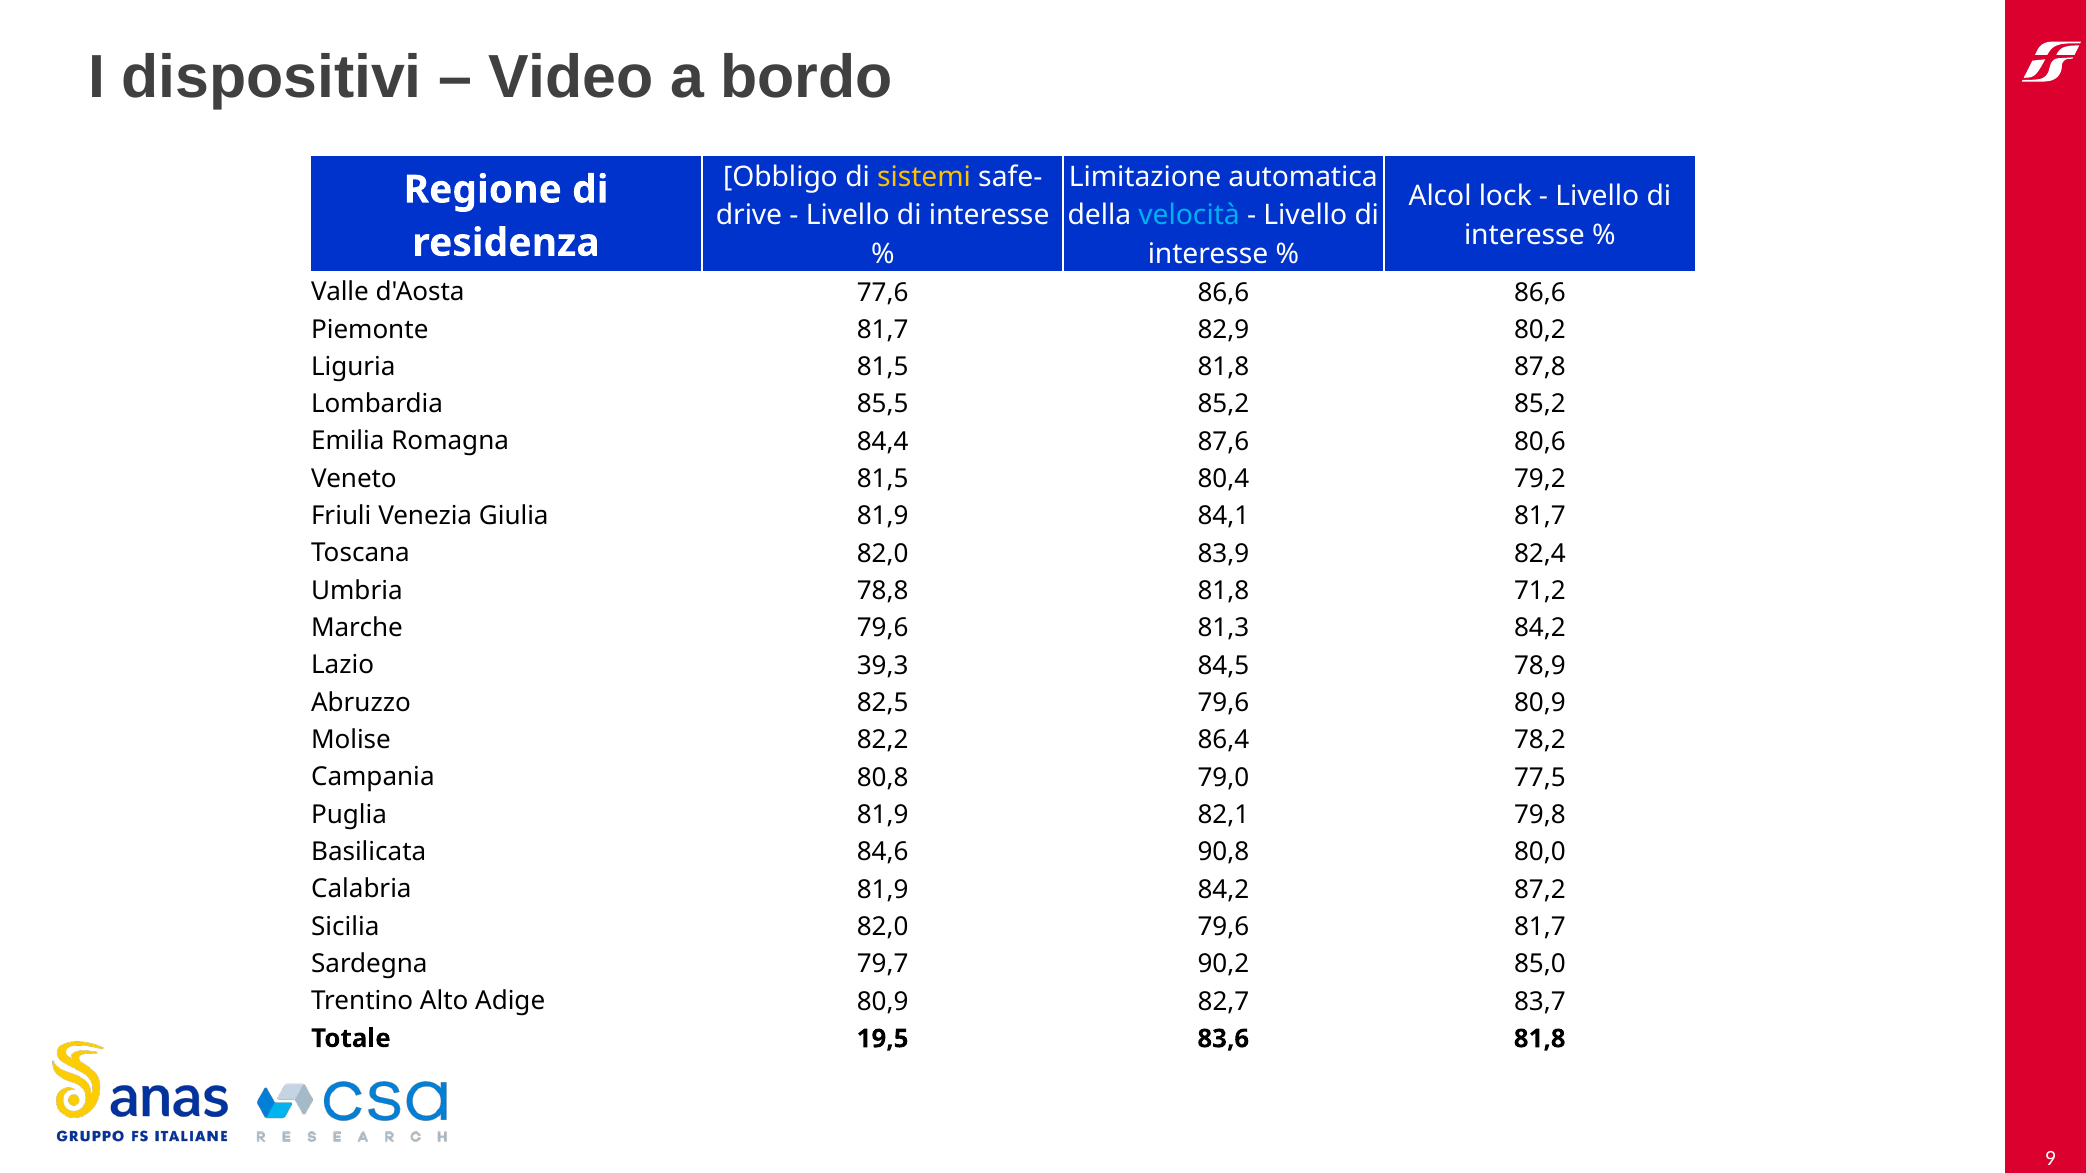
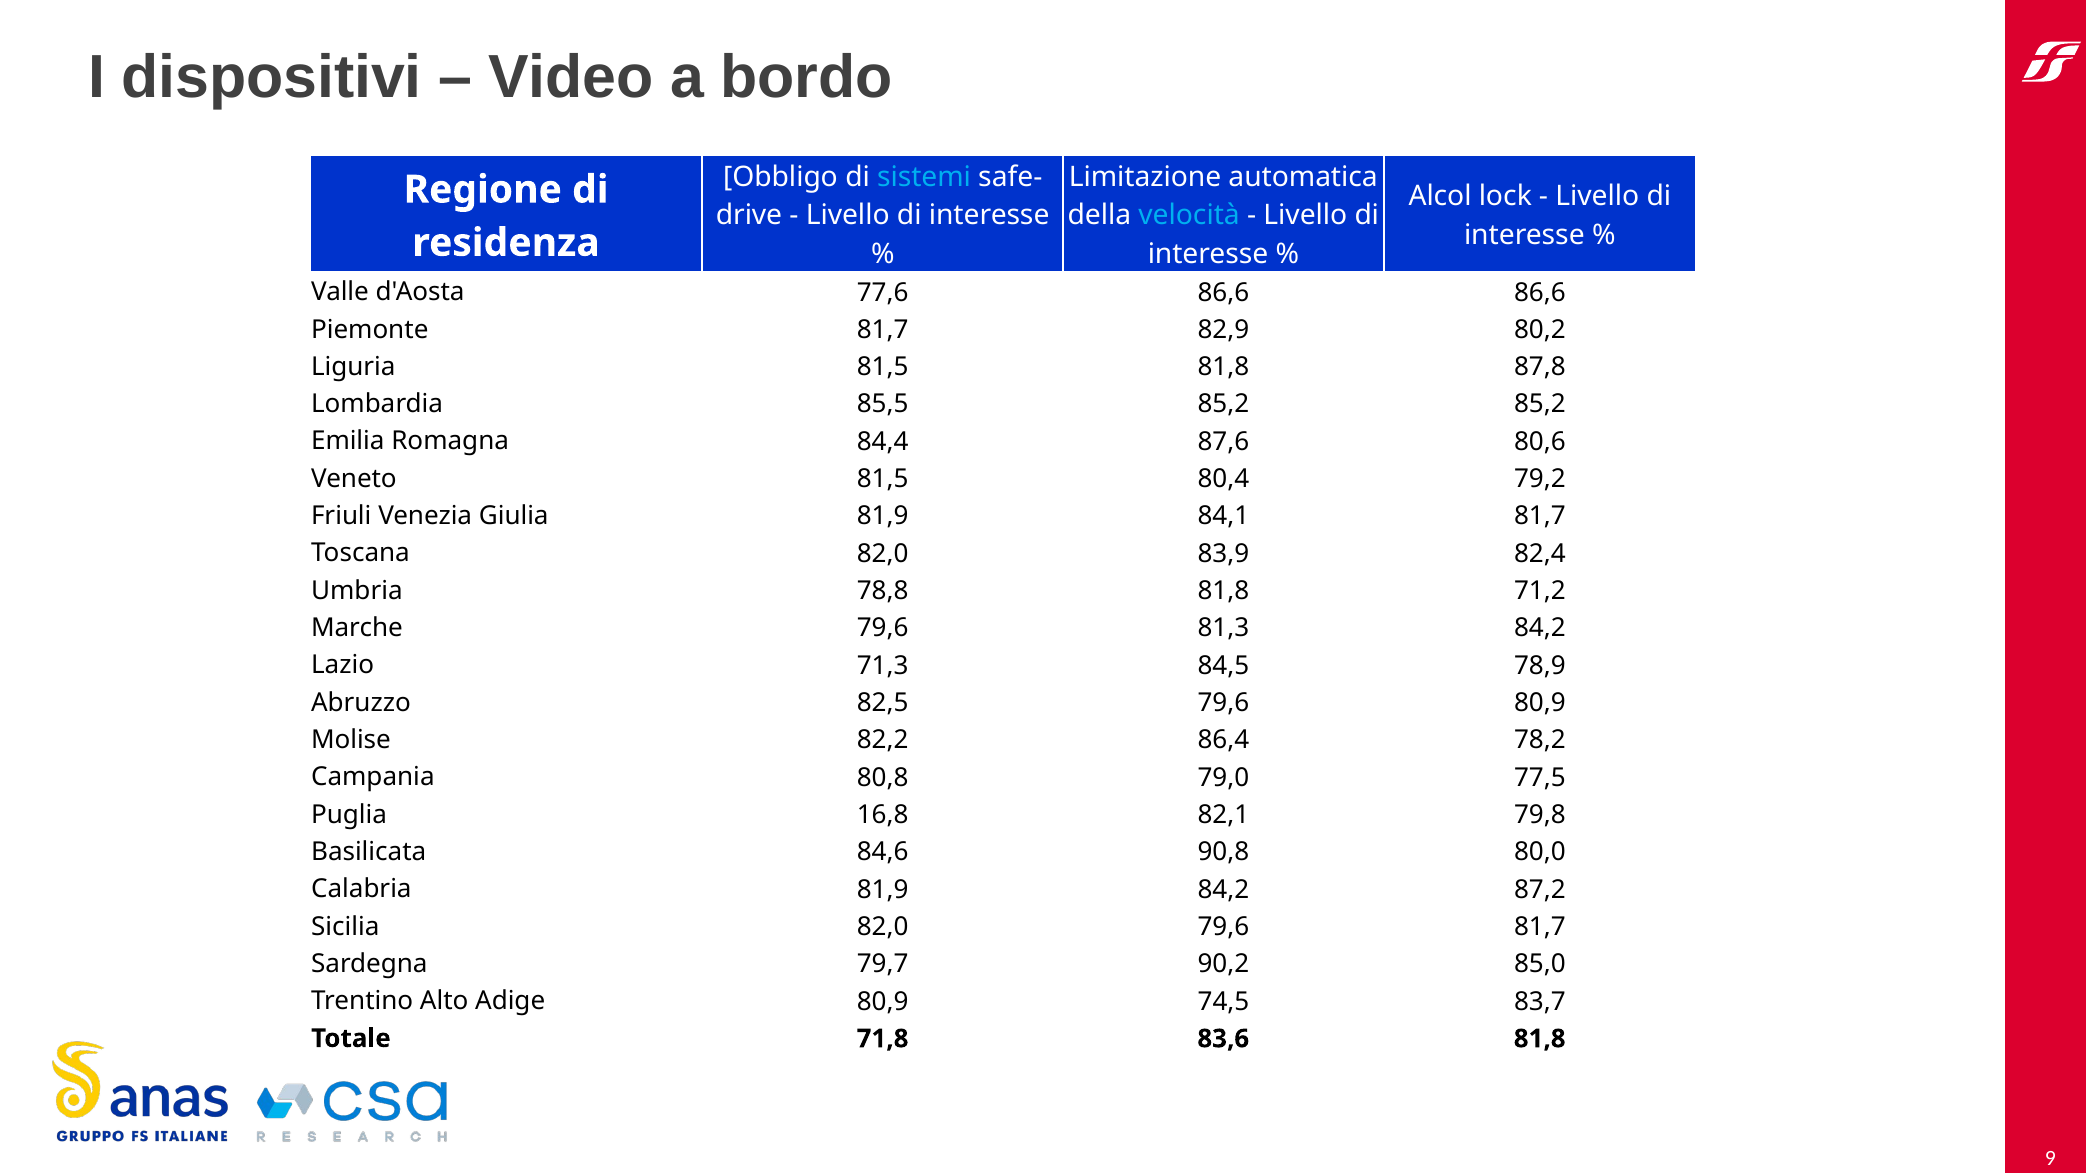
sistemi colour: yellow -> light blue (924, 177)
39,3: 39,3 -> 71,3 (883, 666)
Puglia 81,9: 81,9 -> 16,8 (883, 815)
82,7: 82,7 -> 74,5 (1223, 1002)
19,5: 19,5 -> 71,8 (883, 1039)
